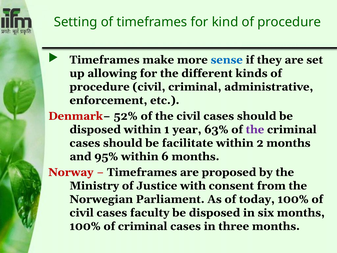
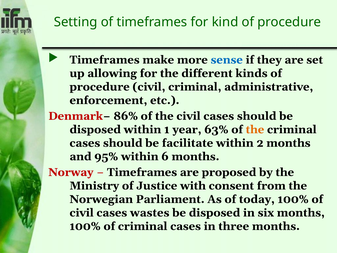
52%: 52% -> 86% (126, 116)
the colour: purple -> orange (255, 129)
faculty: faculty -> wastes (150, 213)
